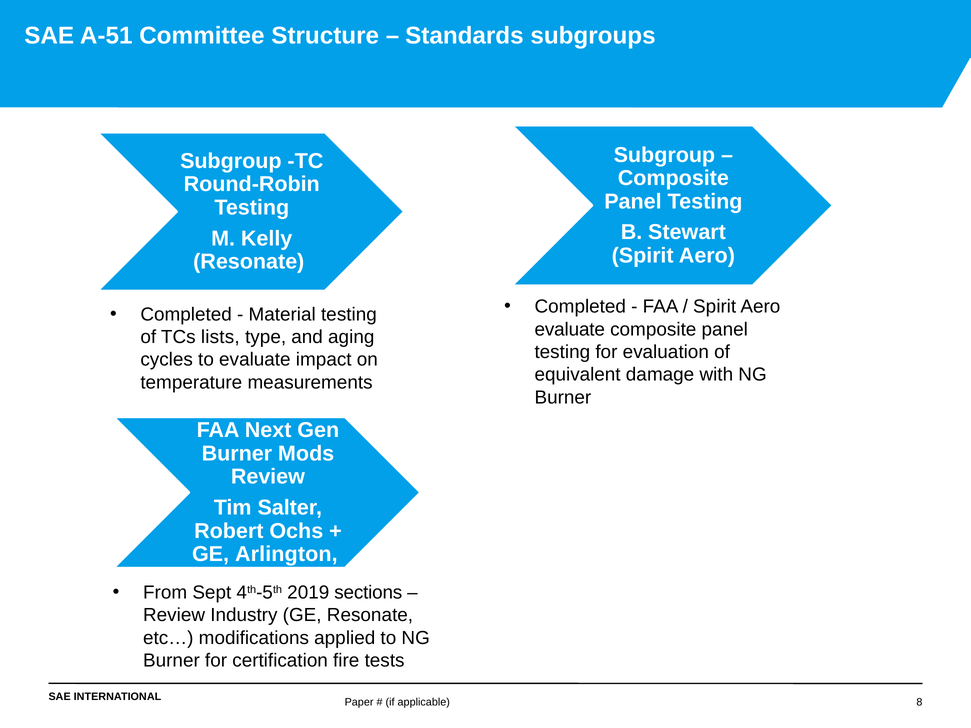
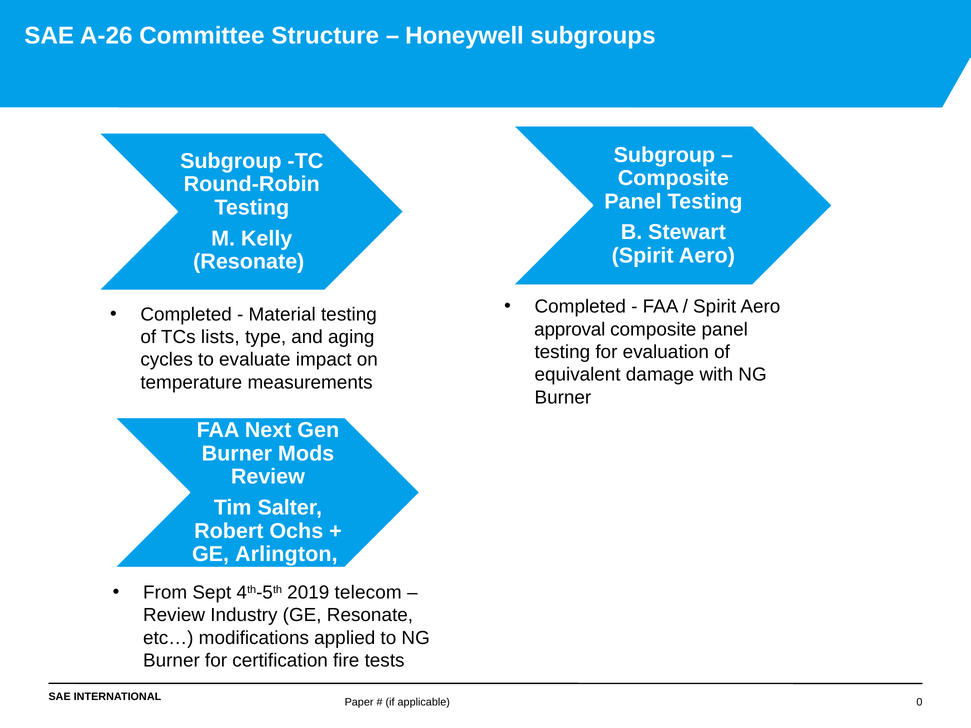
A-51: A-51 -> A-26 (106, 36)
Standards: Standards -> Honeywell (465, 36)
evaluate: evaluate -> approval (570, 329)
sections: sections -> telecom (368, 593)
8: 8 -> 0 (919, 702)
